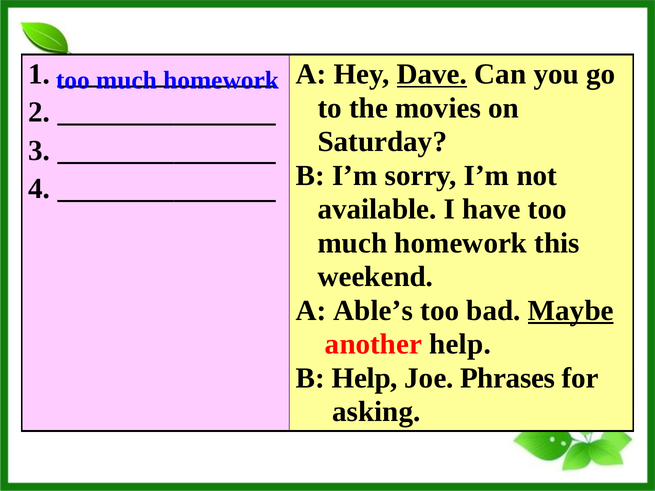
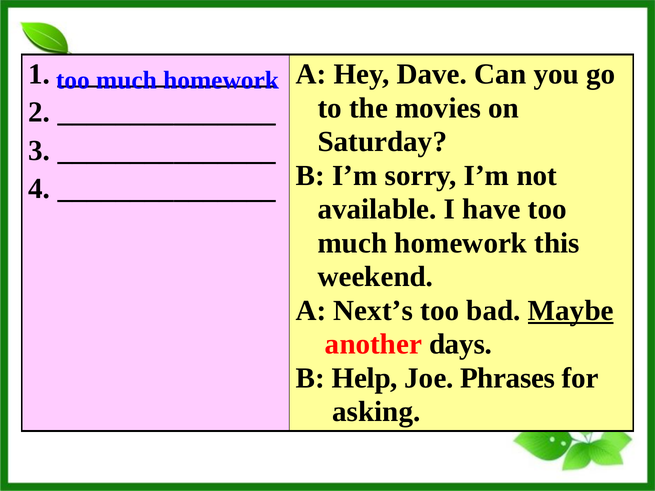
Dave underline: present -> none (432, 74)
Able’s: Able’s -> Next’s (373, 311)
another help: help -> days (460, 345)
